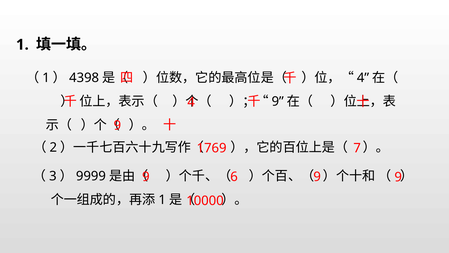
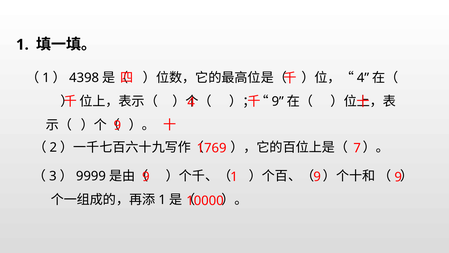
6: 6 -> 1 (234, 177)
